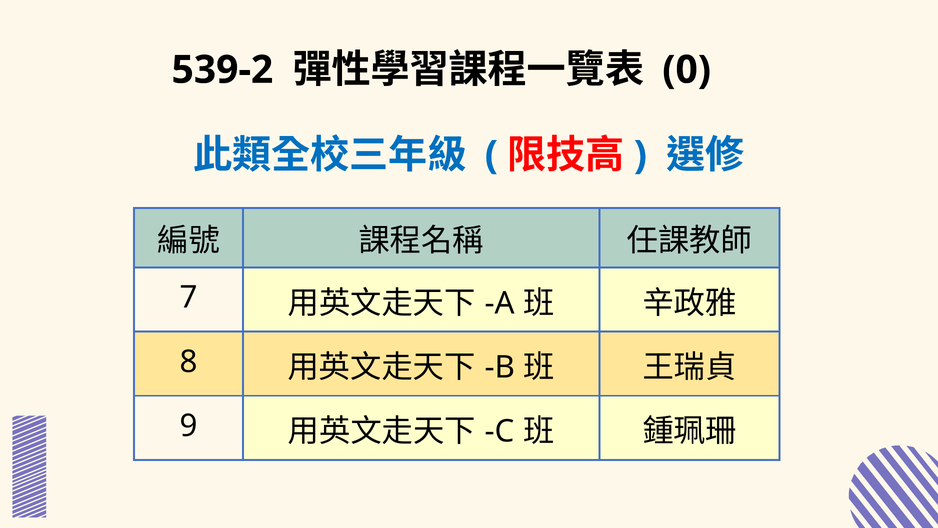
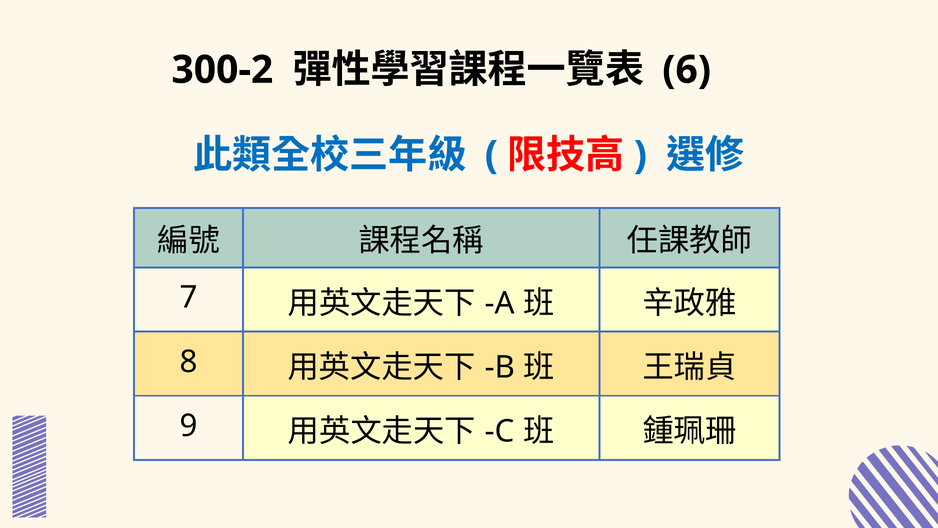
539-2: 539-2 -> 300-2 (222, 70)
0: 0 -> 6 (687, 70)
